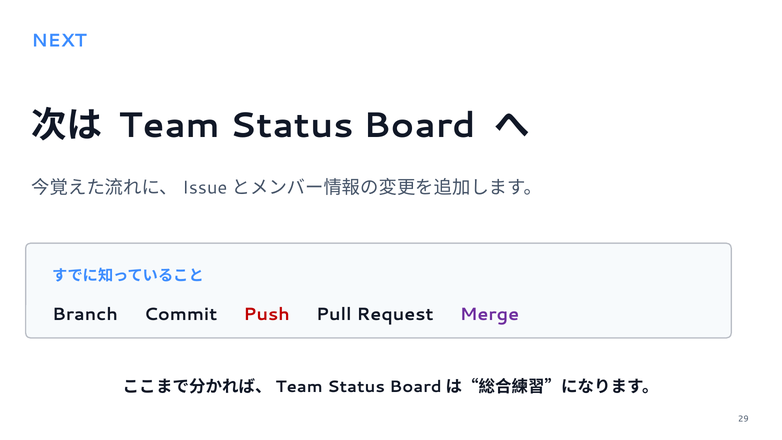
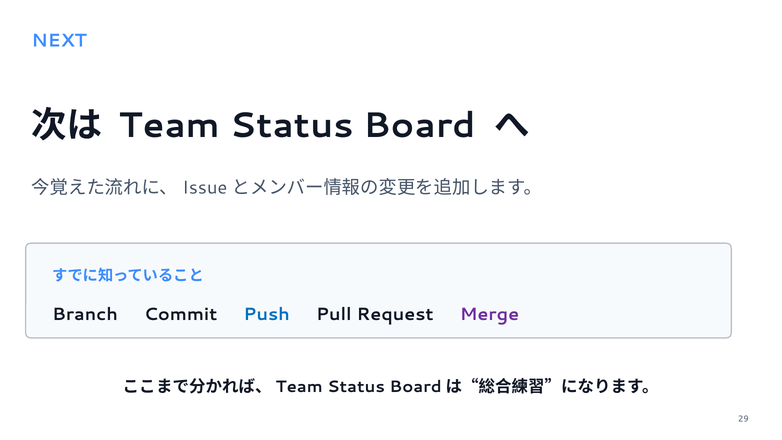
Push colour: red -> blue (267, 314)
